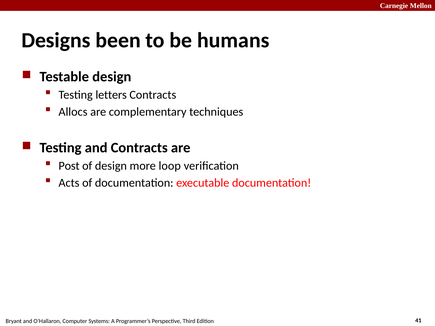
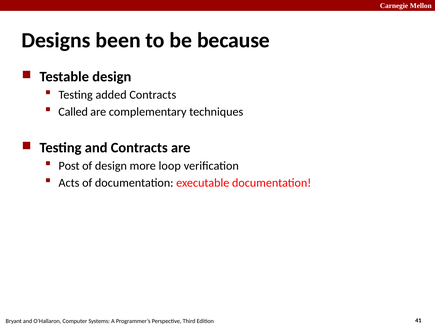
humans: humans -> because (233, 40)
letters: letters -> added (111, 95)
Allocs: Allocs -> Called (73, 112)
